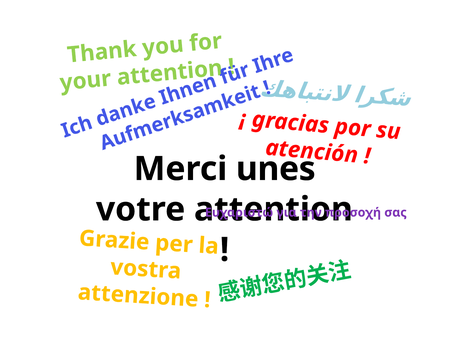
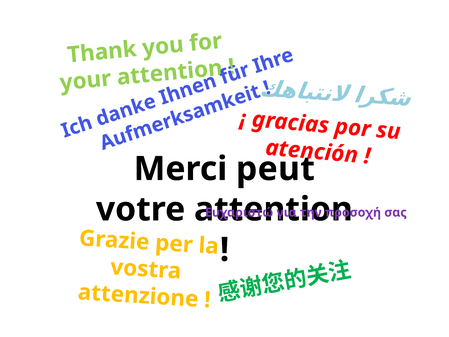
unes: unes -> peut (275, 169)
